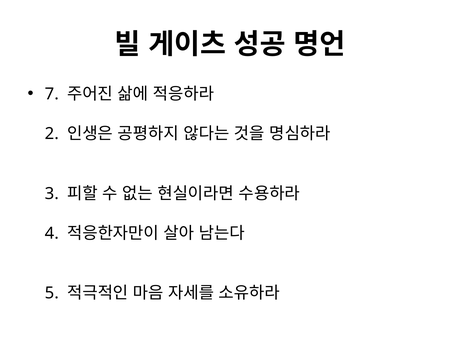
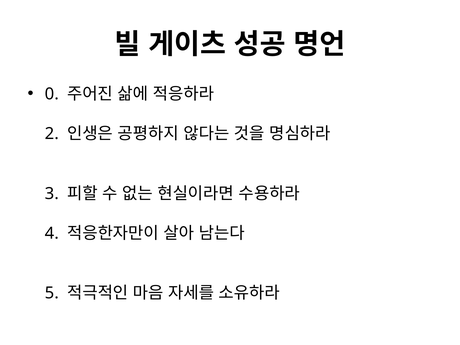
7: 7 -> 0 (52, 94)
